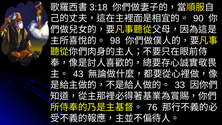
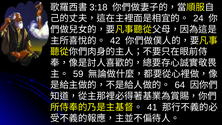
90: 90 -> 24 (198, 18)
98: 98 -> 42 (115, 41)
43: 43 -> 59 (78, 74)
33: 33 -> 64 (180, 85)
76: 76 -> 41 (152, 107)
